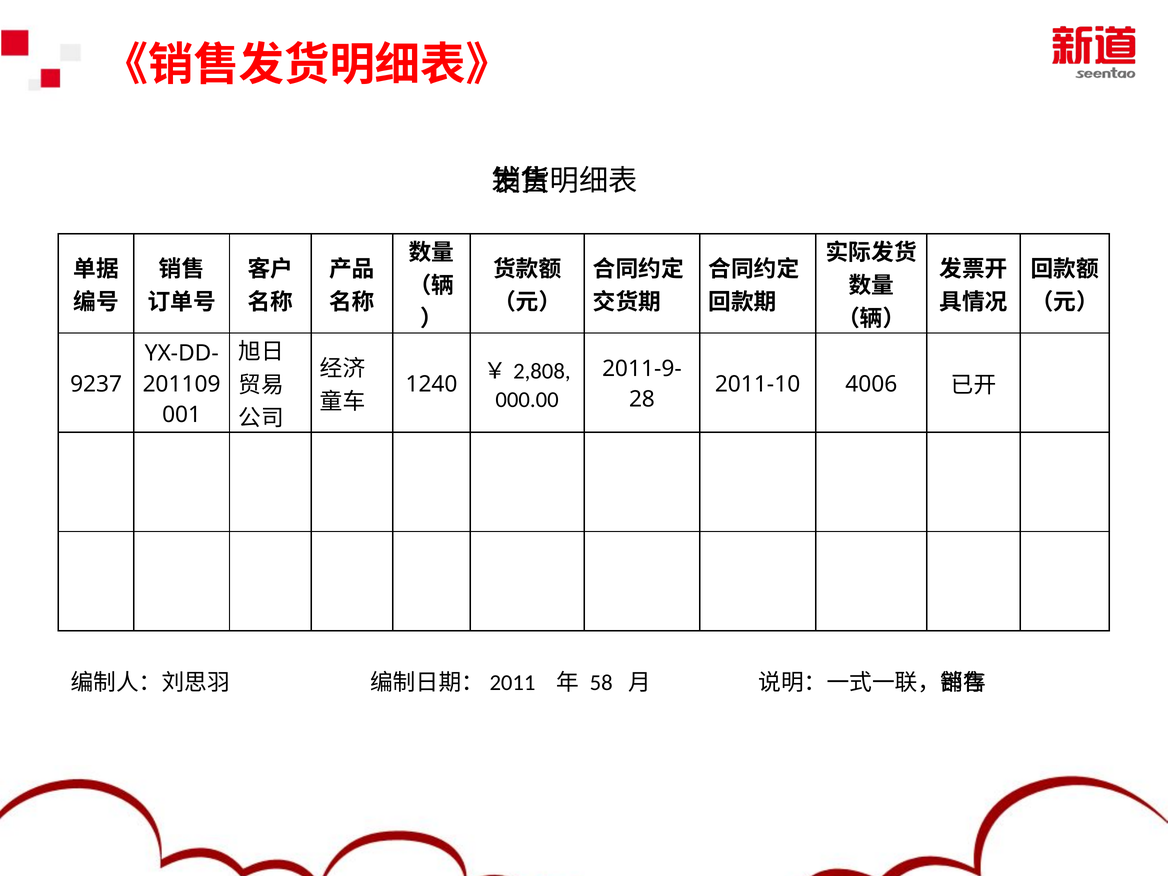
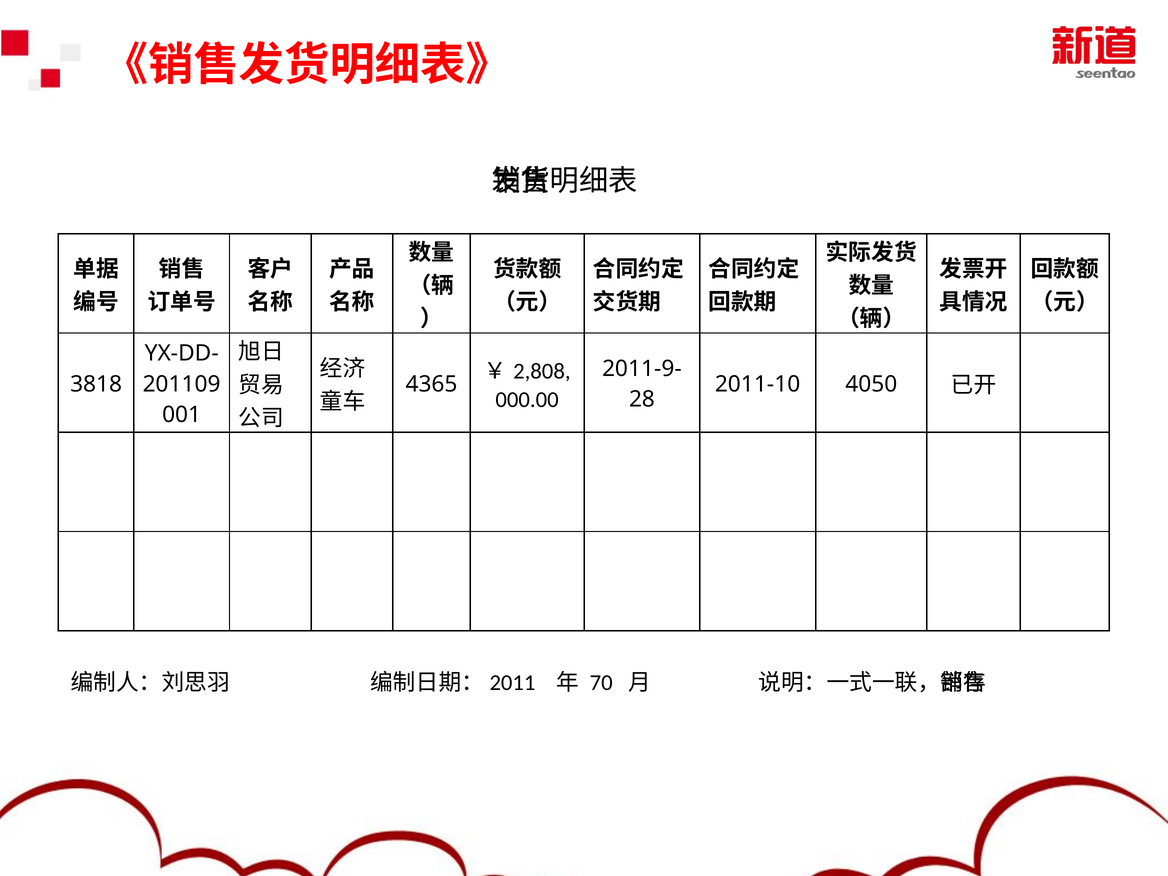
9237: 9237 -> 3818 (96, 384)
1240: 1240 -> 4365 (431, 384)
4006: 4006 -> 4050 (871, 384)
58: 58 -> 70 (601, 683)
